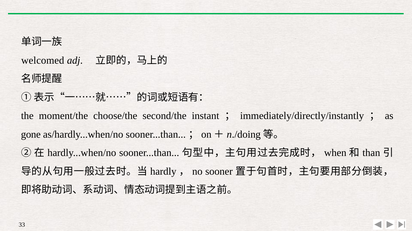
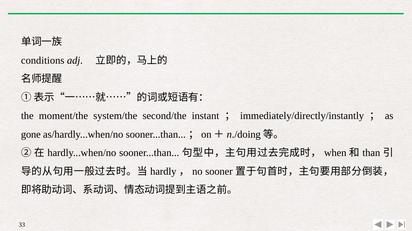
welcomed: welcomed -> conditions (43, 61)
choose/the: choose/the -> system/the (115, 116)
